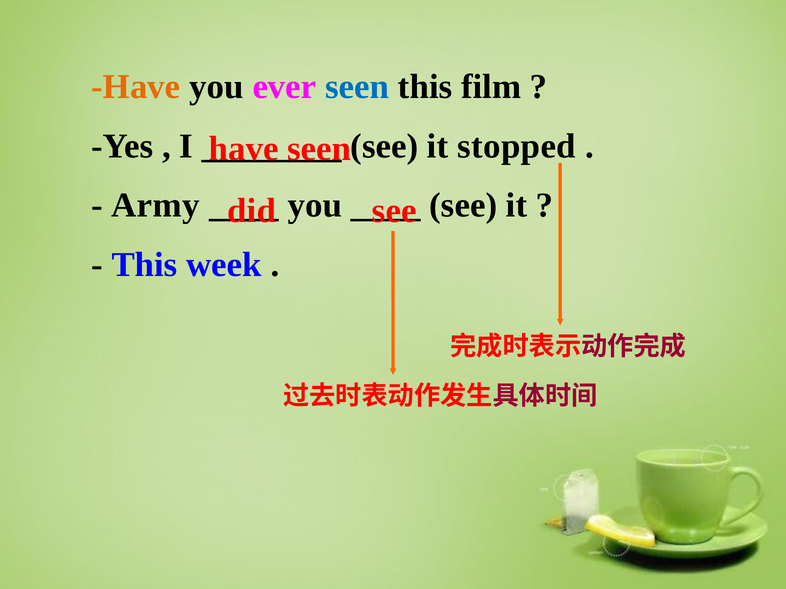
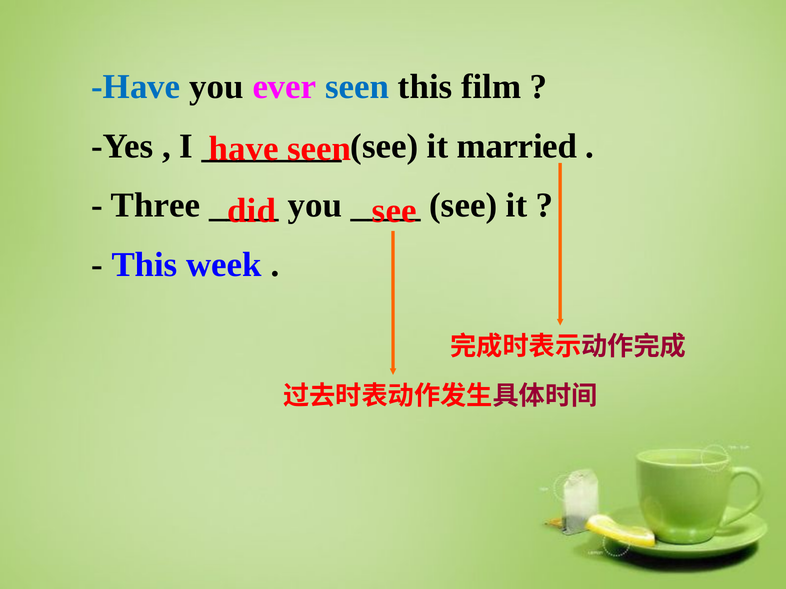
Have colour: orange -> blue (136, 87)
stopped: stopped -> married (517, 146)
Army: Army -> Three (156, 206)
